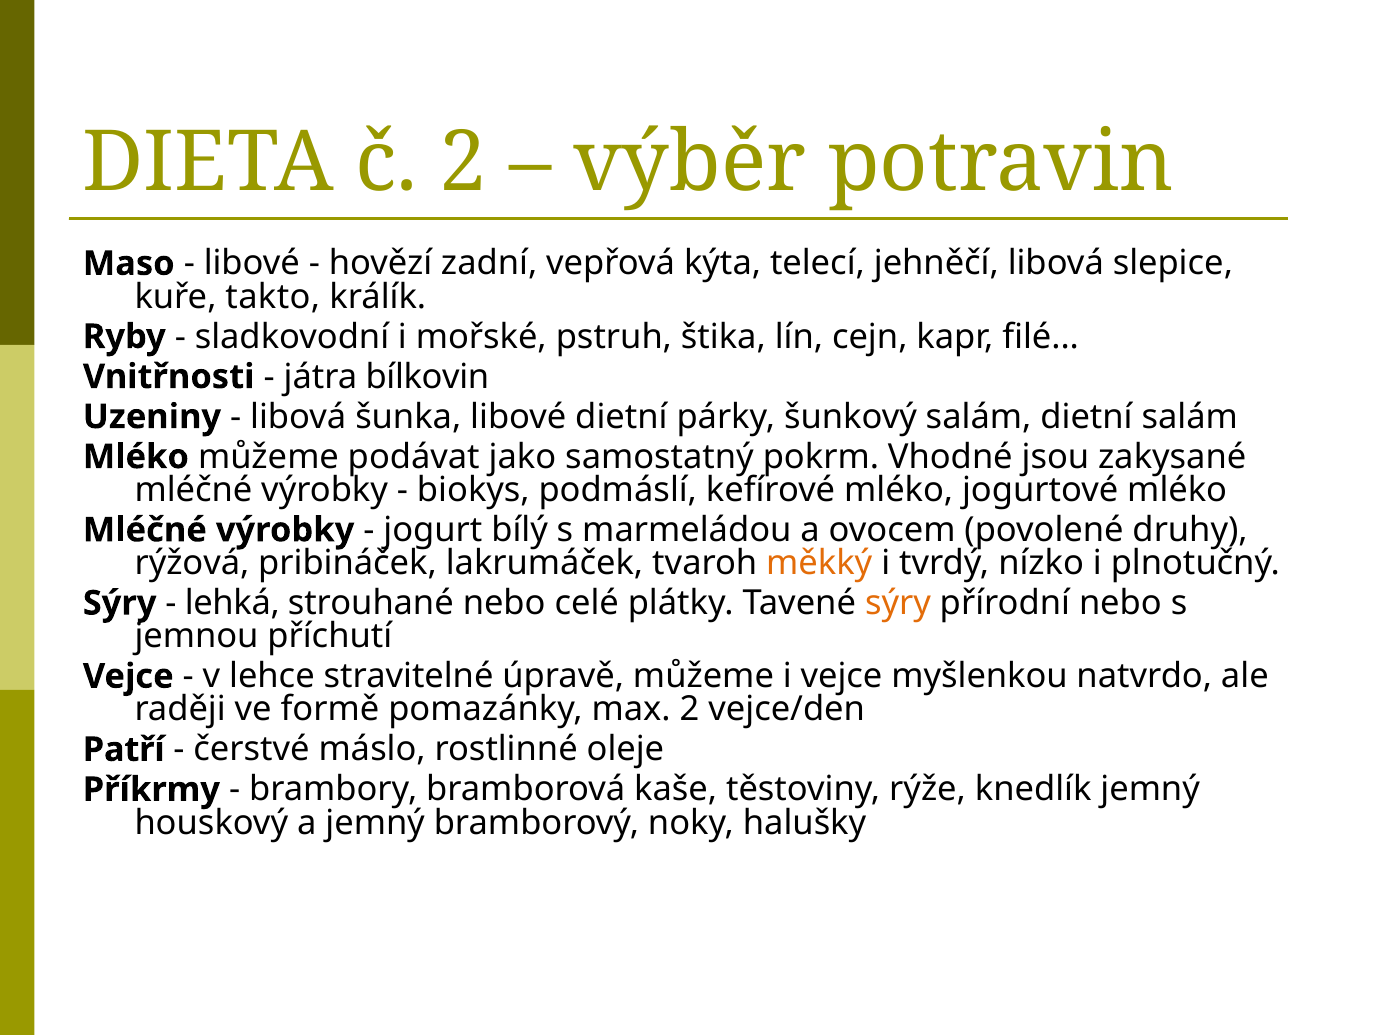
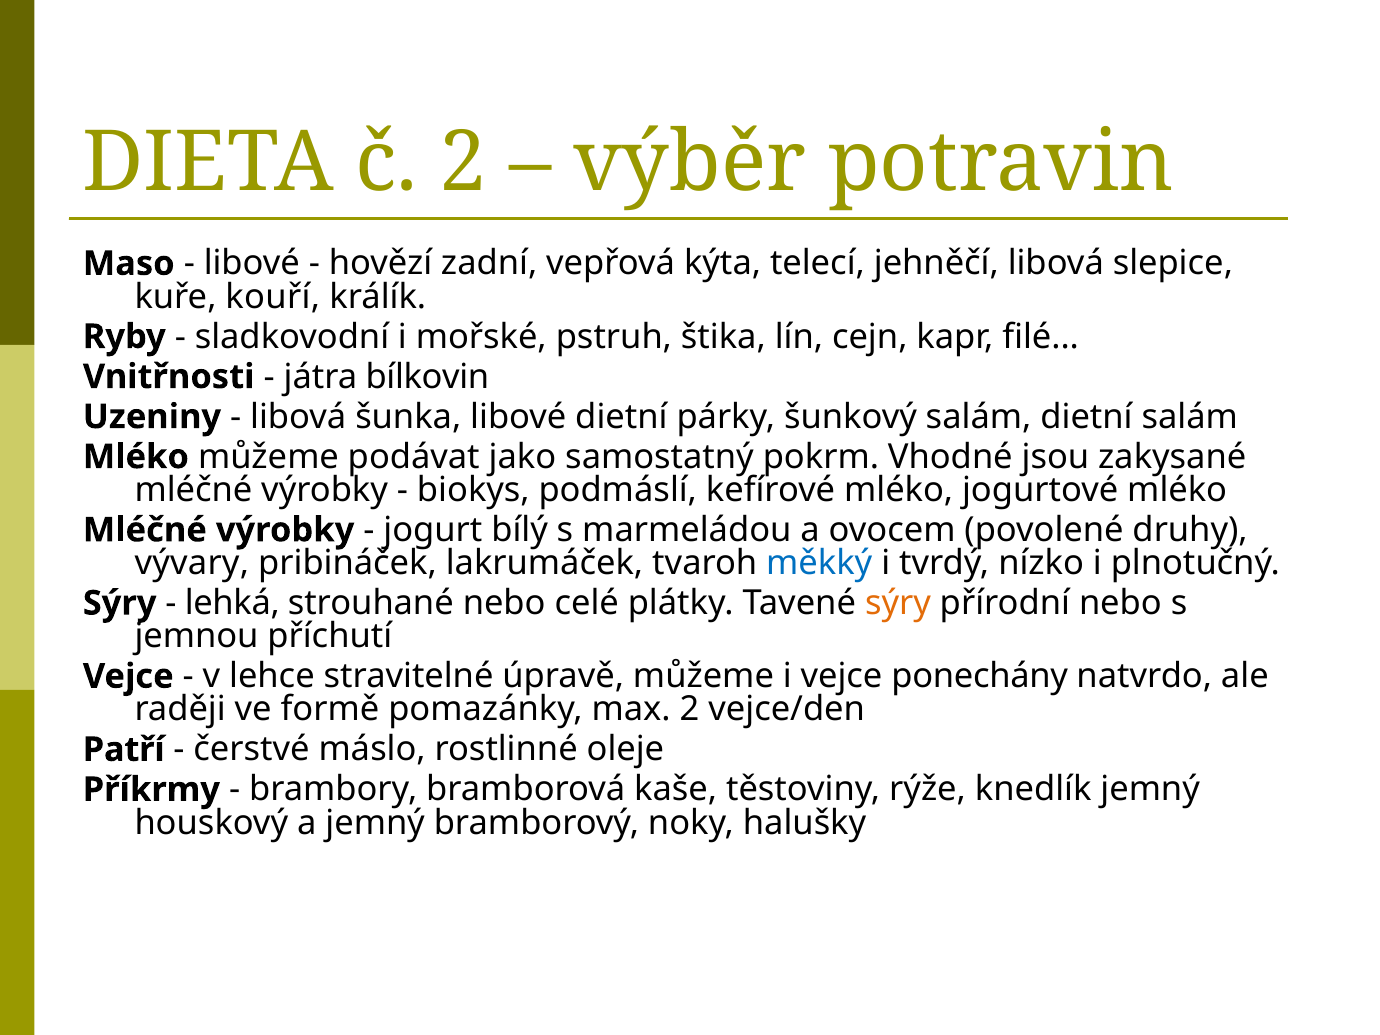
takto: takto -> kouří (273, 297)
rýžová: rýžová -> vývary (192, 563)
měkký colour: orange -> blue (819, 563)
myšlenkou: myšlenkou -> ponechány (980, 676)
